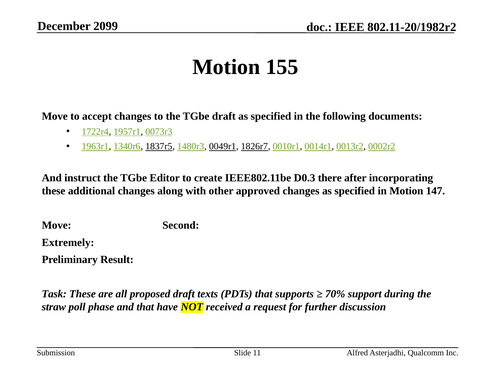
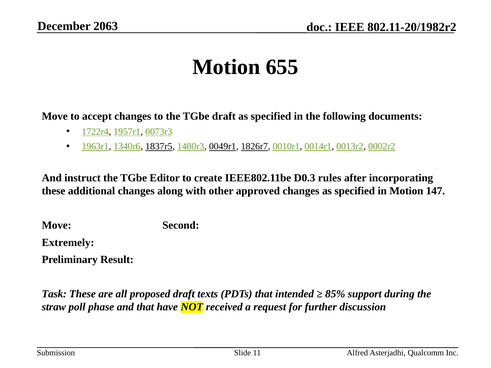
2099: 2099 -> 2063 (106, 26)
155: 155 -> 655 (282, 67)
there: there -> rules (330, 178)
supports: supports -> intended (295, 294)
70%: 70% -> 85% (335, 294)
